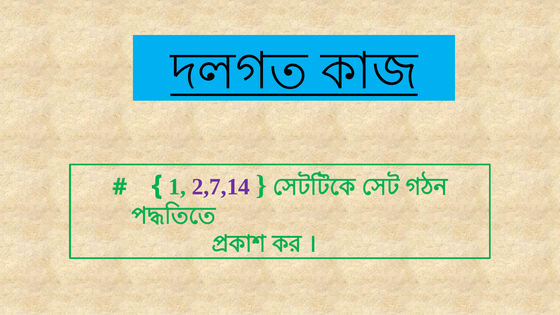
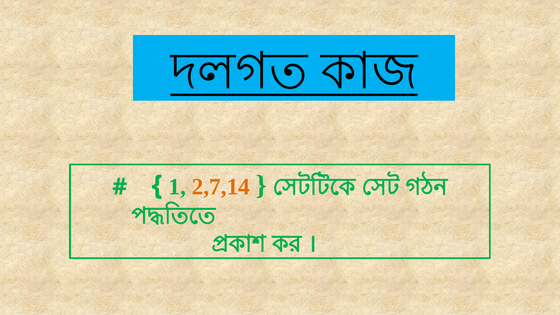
2,7,14 colour: purple -> orange (221, 187)
